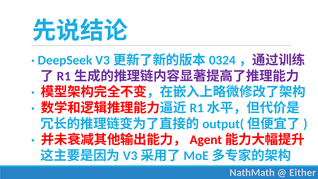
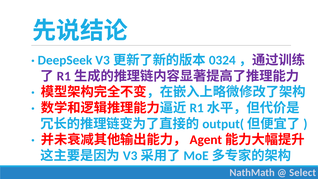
Either: Either -> Select (303, 172)
